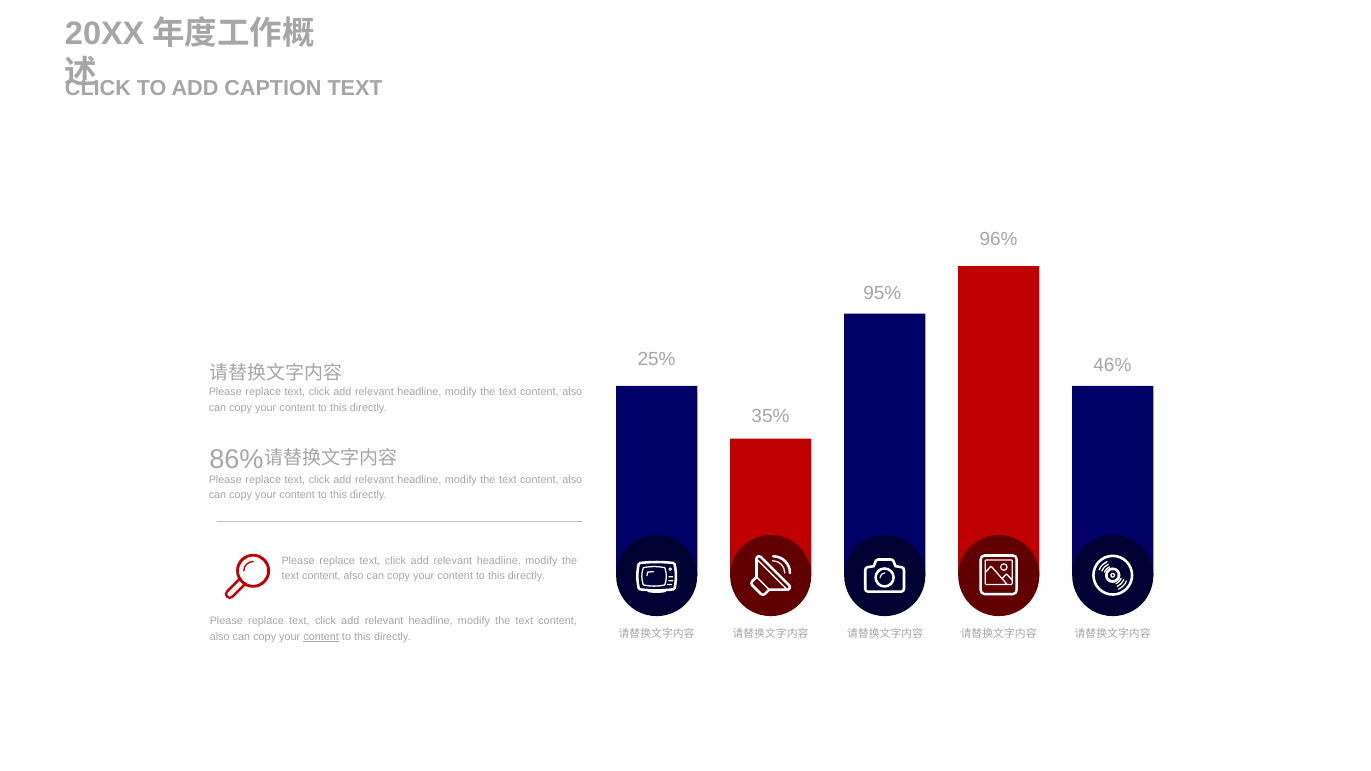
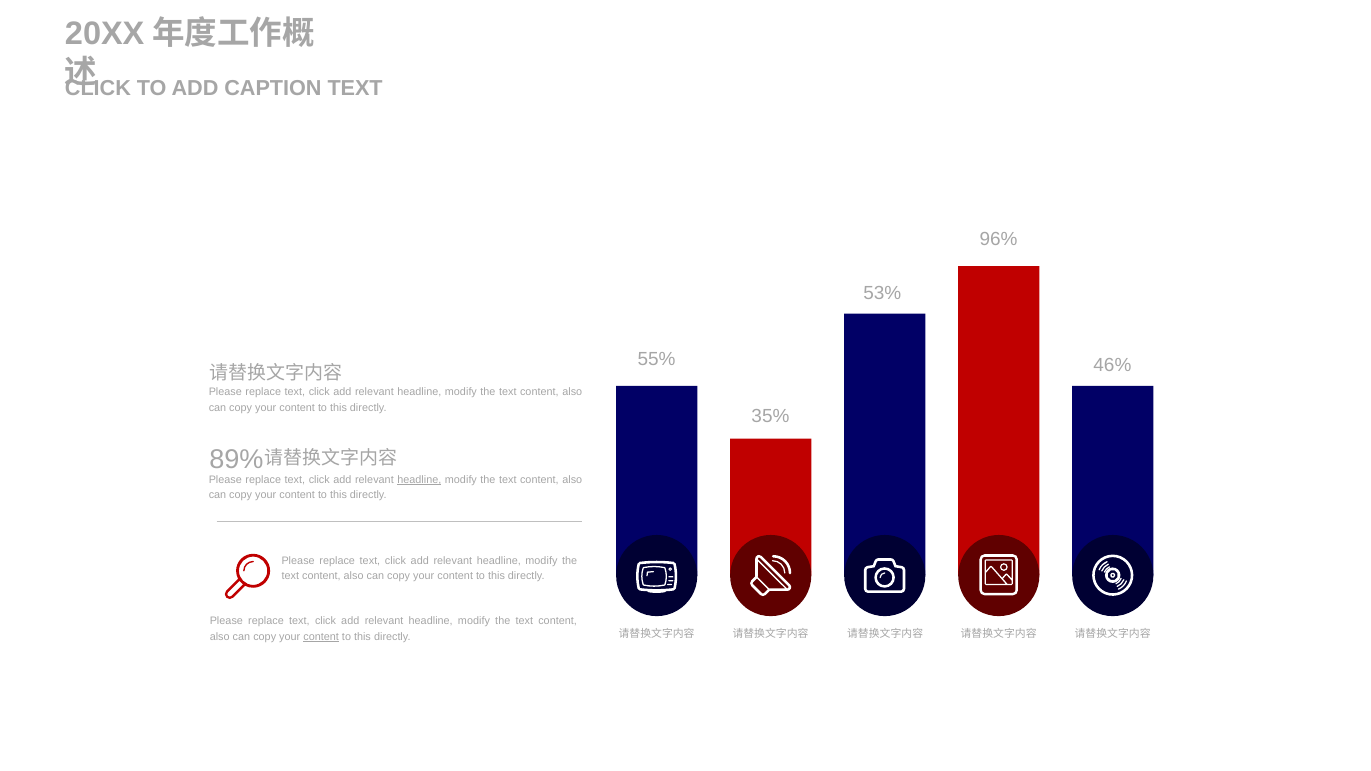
95%: 95% -> 53% (882, 293)
25%: 25% -> 55% (657, 360)
86%: 86% -> 89% (236, 460)
headline underline: none -> present (419, 480)
